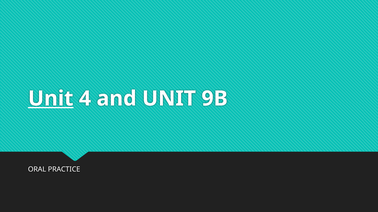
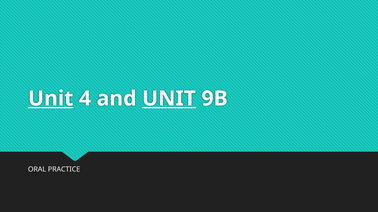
UNIT underline: none -> present (169, 99)
